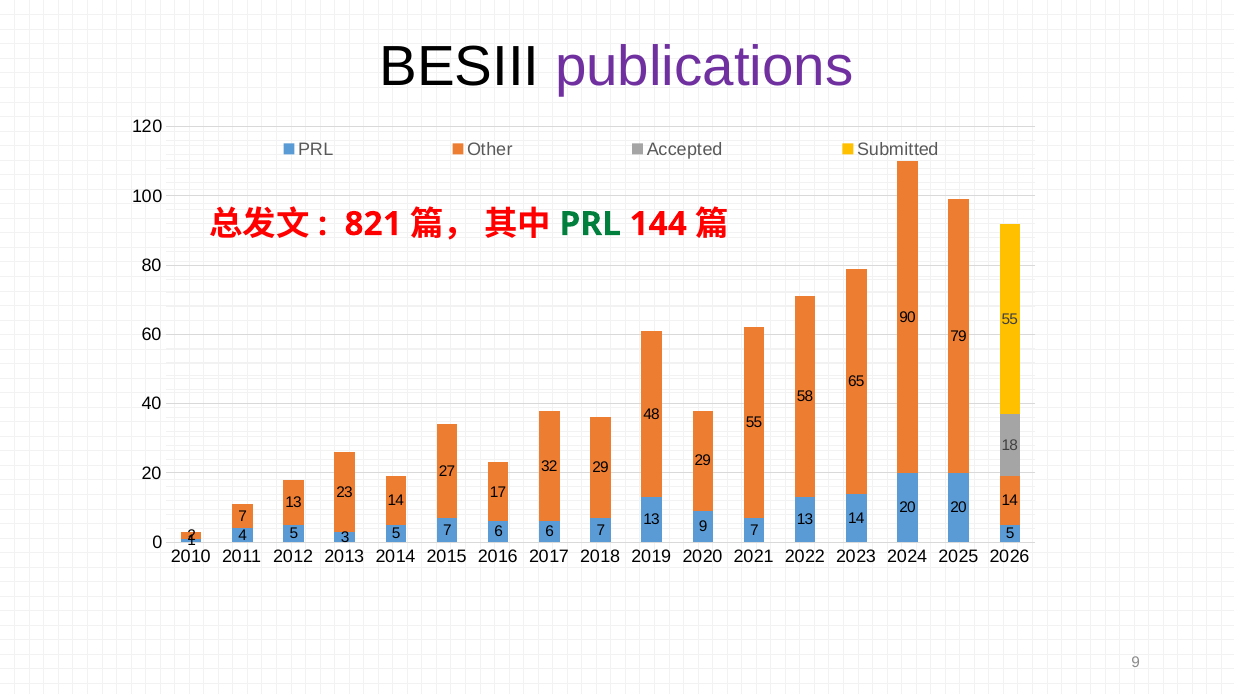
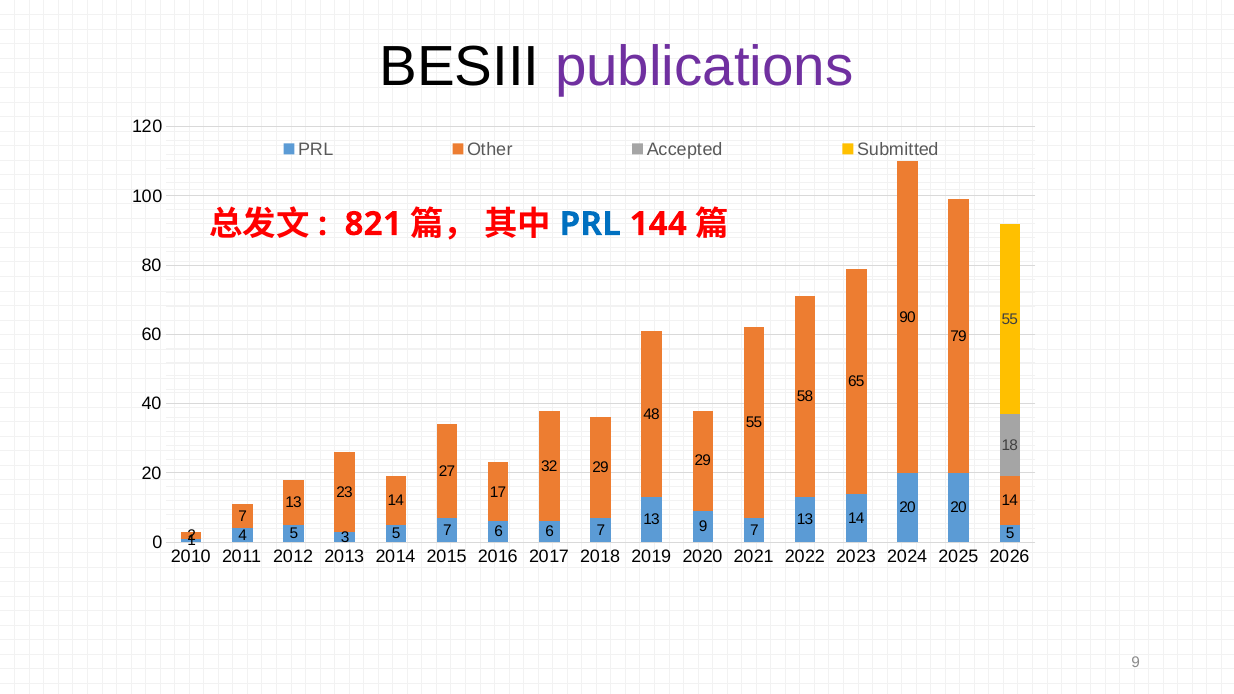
PRL colour: green -> blue (590, 224)
